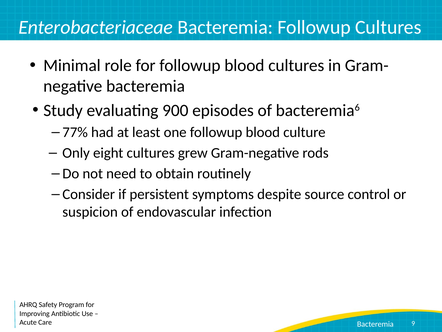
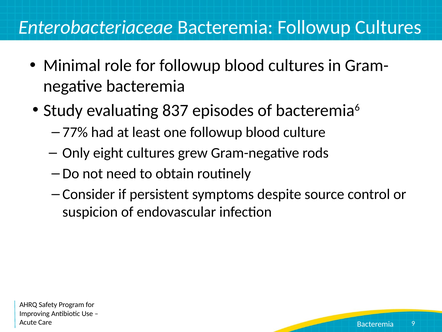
900: 900 -> 837 (175, 110)
